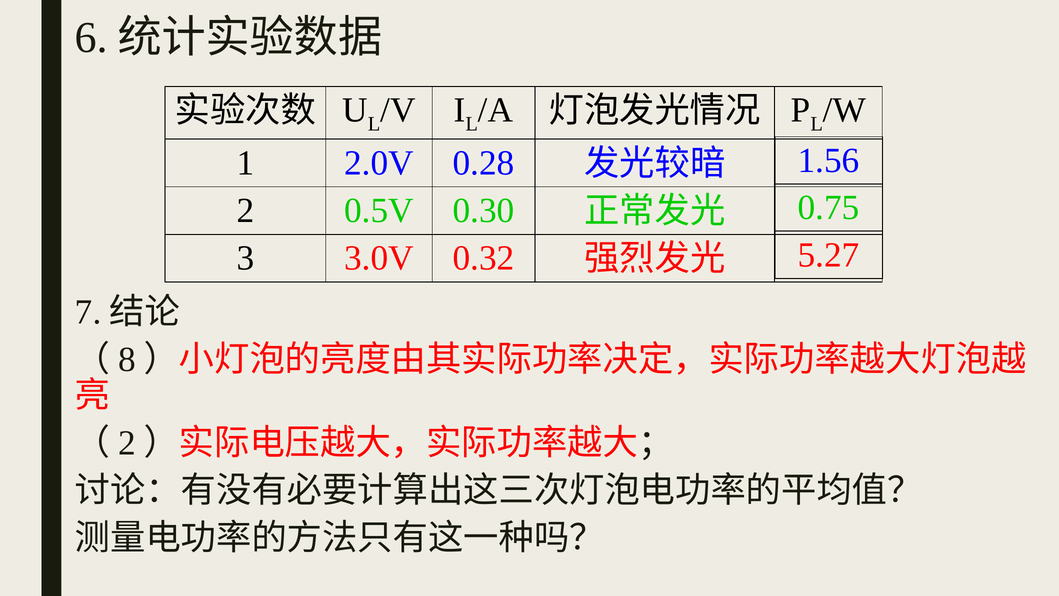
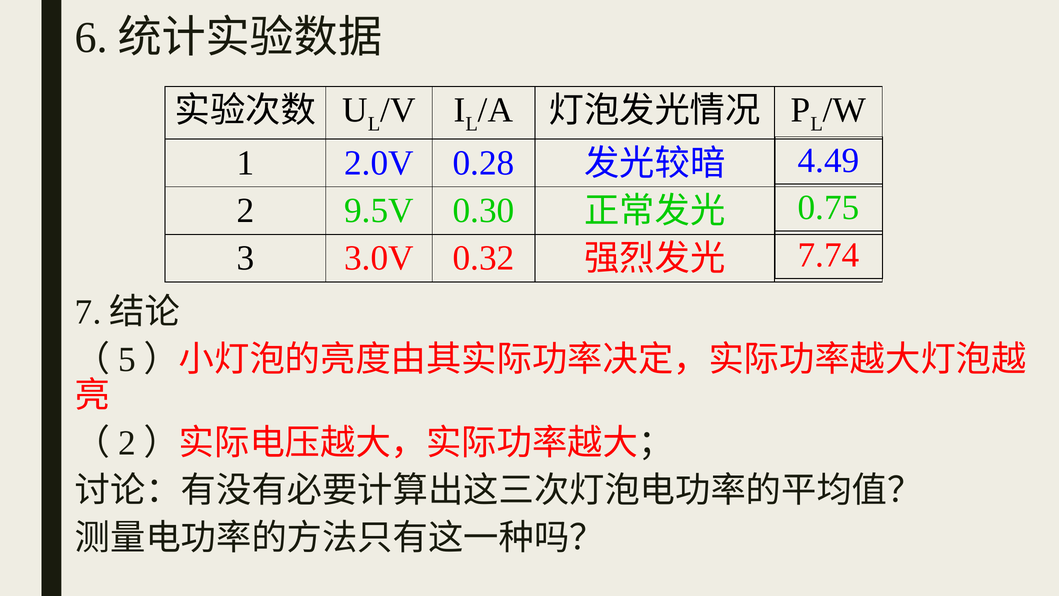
1.56: 1.56 -> 4.49 (829, 161)
0.5V: 0.5V -> 9.5V (379, 211)
5.27: 5.27 -> 7.74 (829, 255)
8: 8 -> 5 (127, 360)
